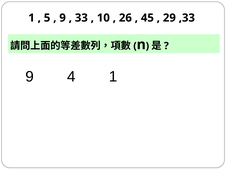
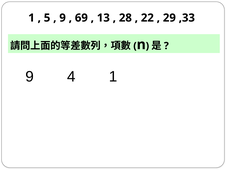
33: 33 -> 69 (81, 18)
10: 10 -> 13 (103, 18)
26: 26 -> 28 (125, 18)
45: 45 -> 22 (147, 18)
